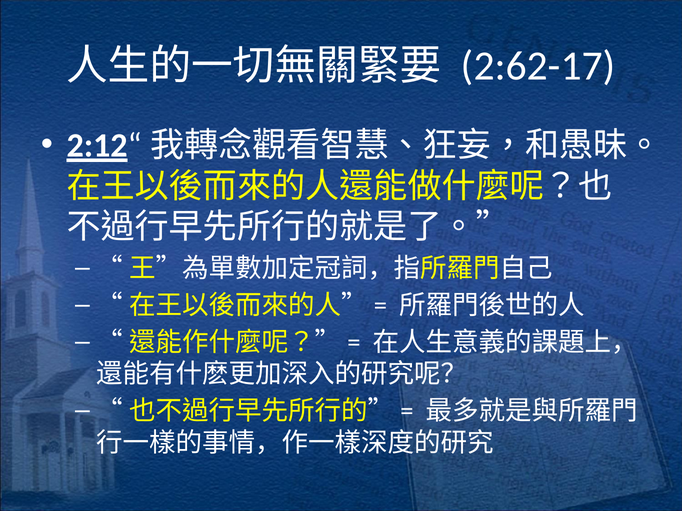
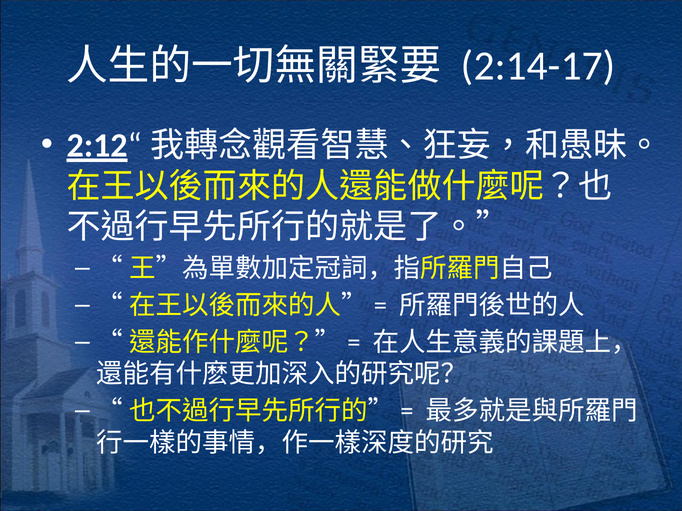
2:62-17: 2:62-17 -> 2:14-17 (538, 66)
